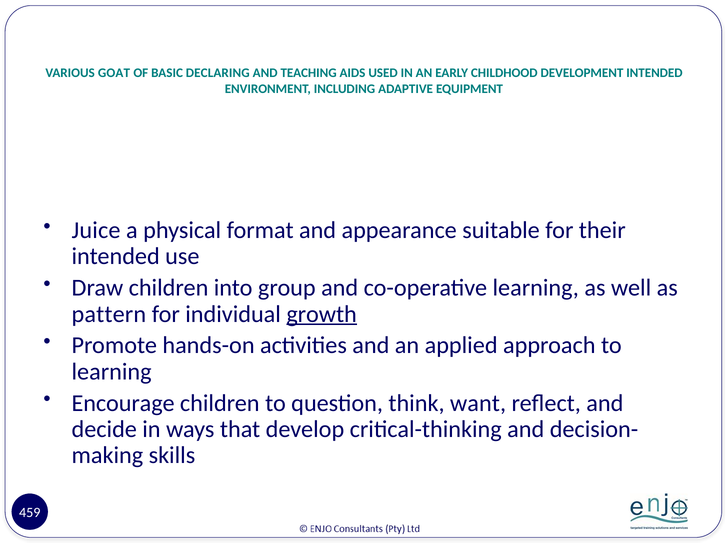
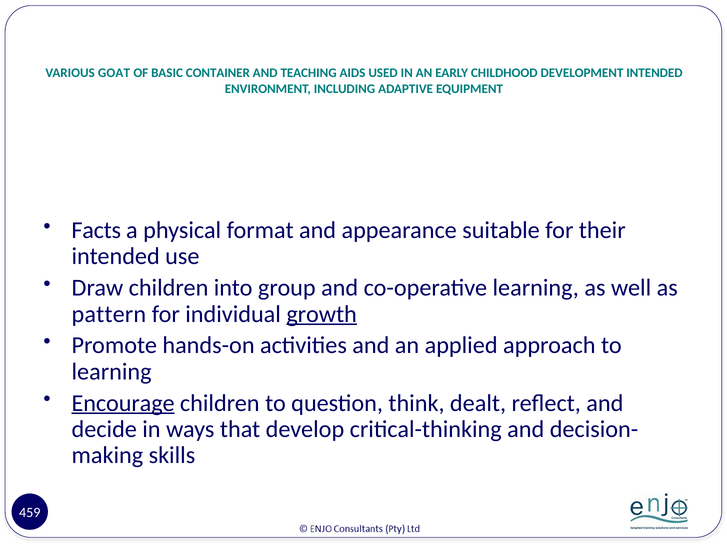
DECLARING: DECLARING -> CONTAINER (218, 73)
Juice: Juice -> Facts (96, 230)
Encourage underline: none -> present (123, 403)
want: want -> dealt (478, 403)
